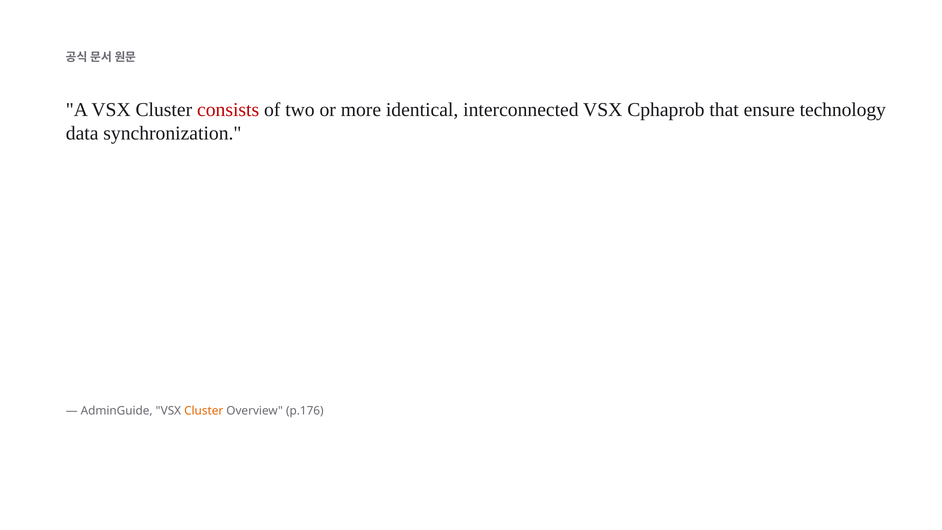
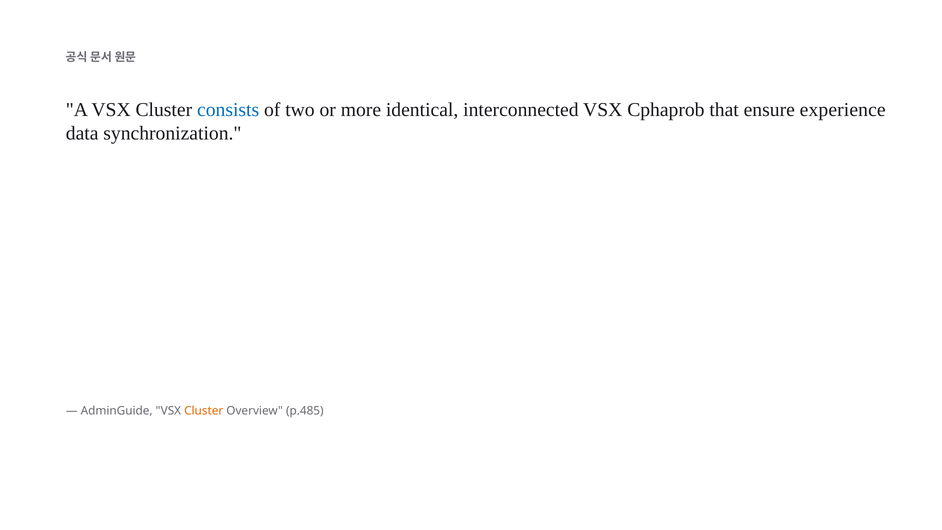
consists colour: red -> blue (228, 110)
technology: technology -> experience (843, 110)
p.176: p.176 -> p.485 (305, 411)
